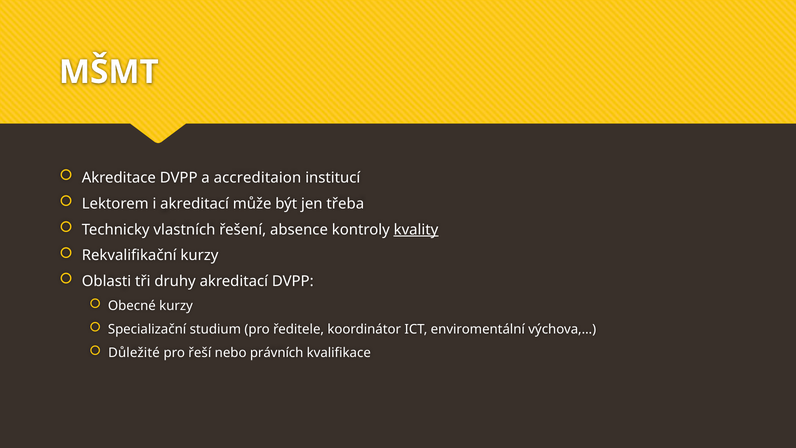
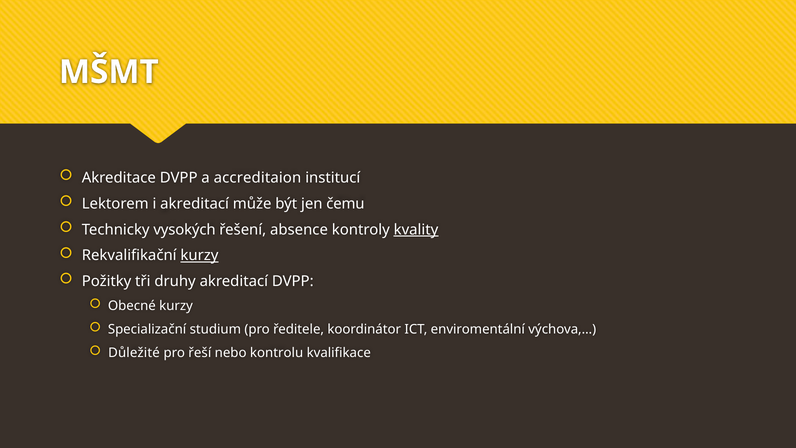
třeba: třeba -> čemu (345, 204)
vlastních: vlastních -> vysokých (185, 230)
kurzy underline: none -> present (199, 255)
Oblasti: Oblasti -> Požitky (107, 281)
právních: právních -> kontrolu (277, 353)
